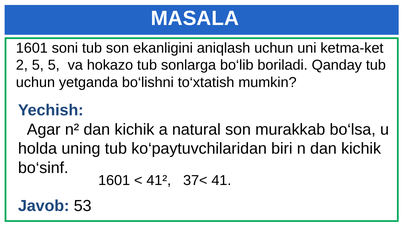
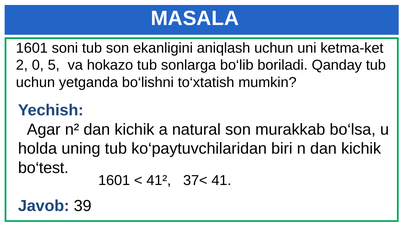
2 5: 5 -> 0 (38, 65)
bo‘sinf: bo‘sinf -> bo‘test (43, 168)
53: 53 -> 39 (83, 206)
